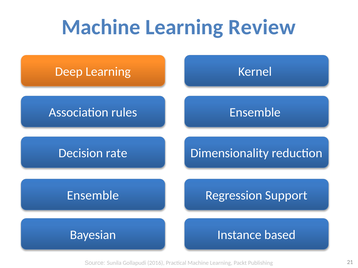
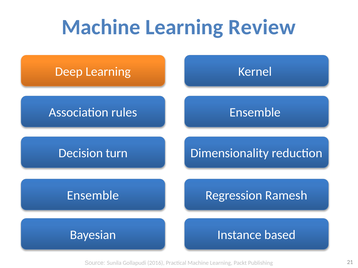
rate: rate -> turn (117, 153)
Support: Support -> Ramesh (286, 196)
